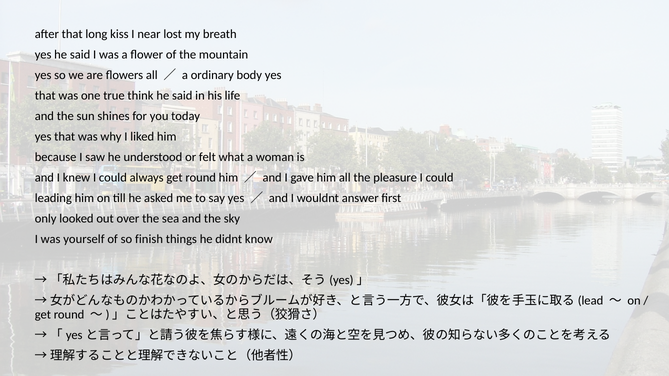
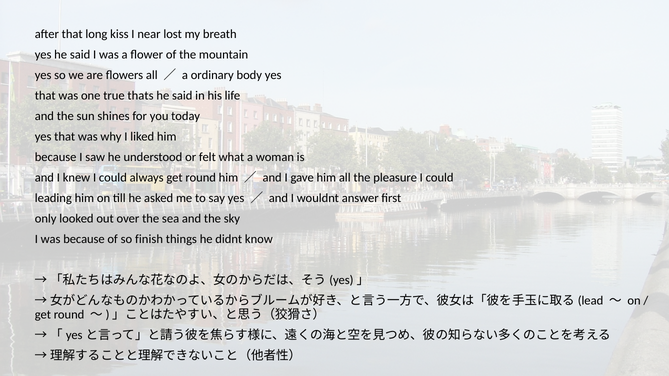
think: think -> thats (140, 96)
was yourself: yourself -> because (84, 240)
